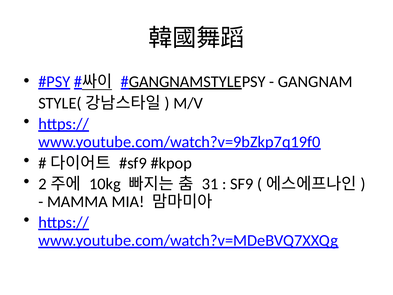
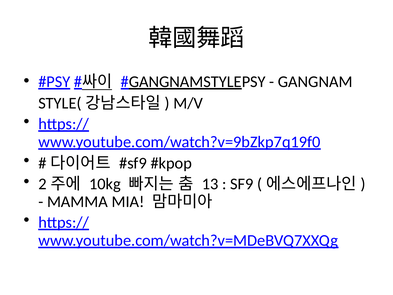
31: 31 -> 13 (210, 184)
